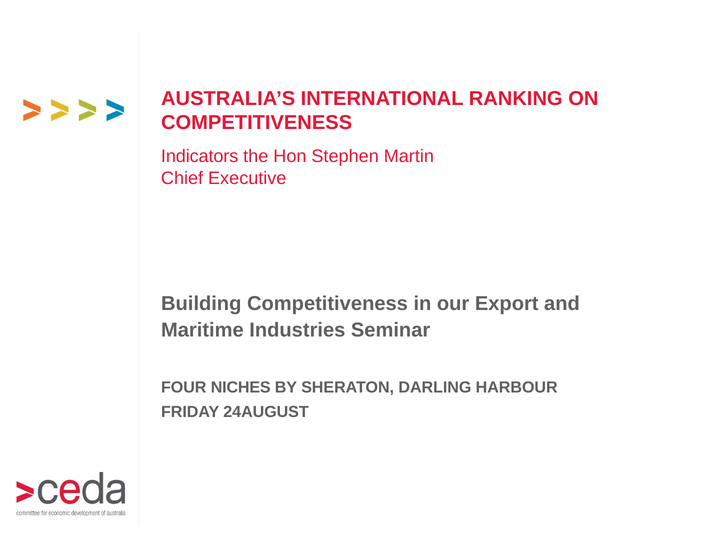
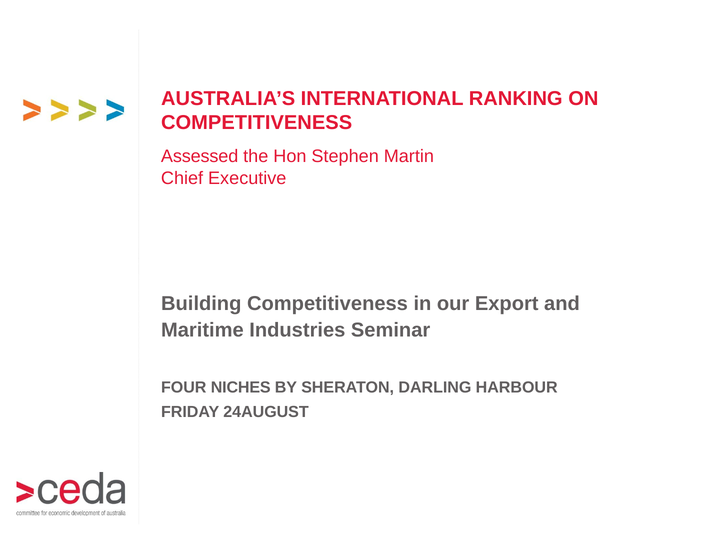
Indicators: Indicators -> Assessed (200, 156)
